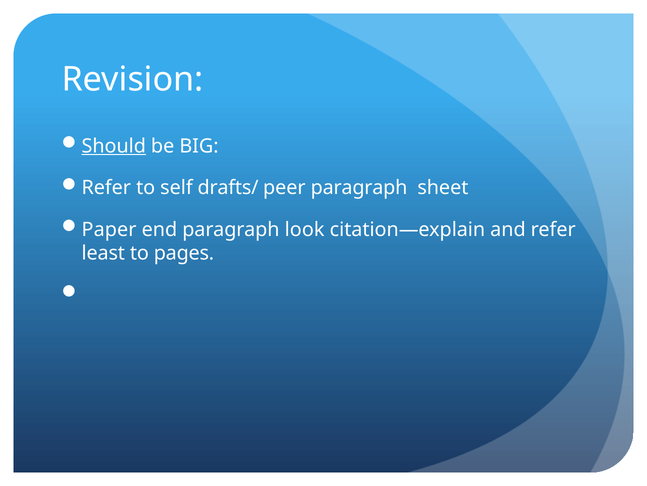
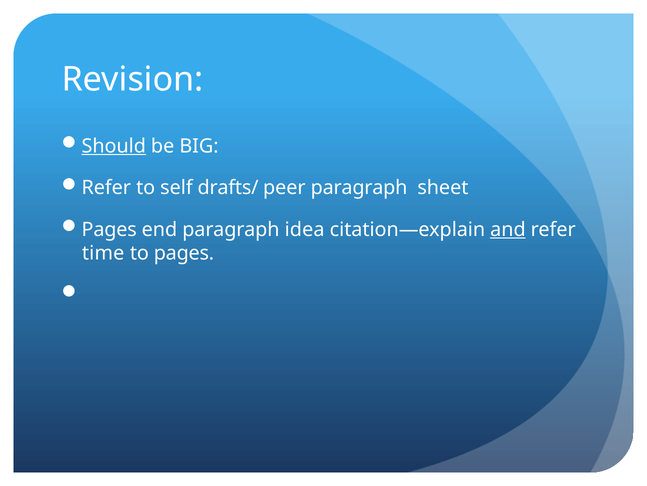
Paper: Paper -> Pages (109, 229)
look: look -> idea (305, 229)
and underline: none -> present (508, 229)
least: least -> time (103, 253)
